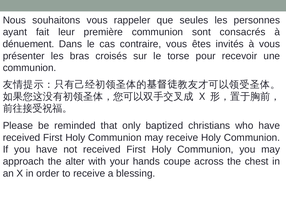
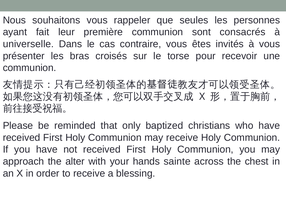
dénuement: dénuement -> universelle (28, 44)
coupe: coupe -> sainte (177, 161)
